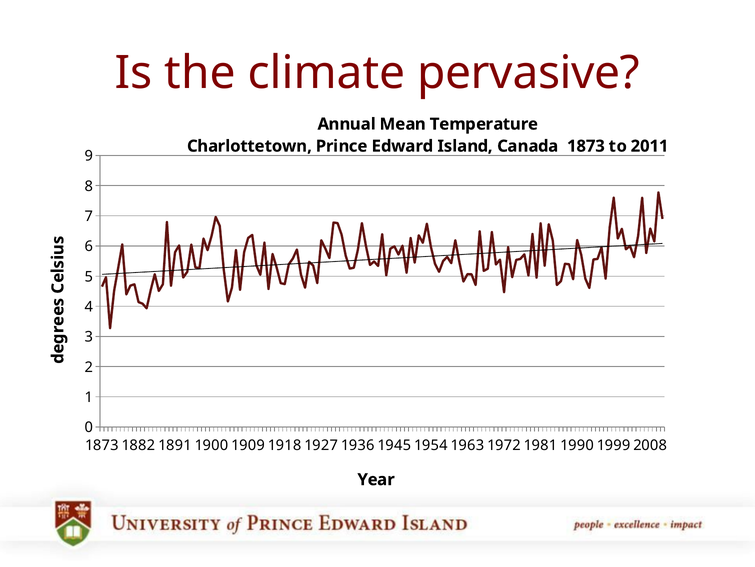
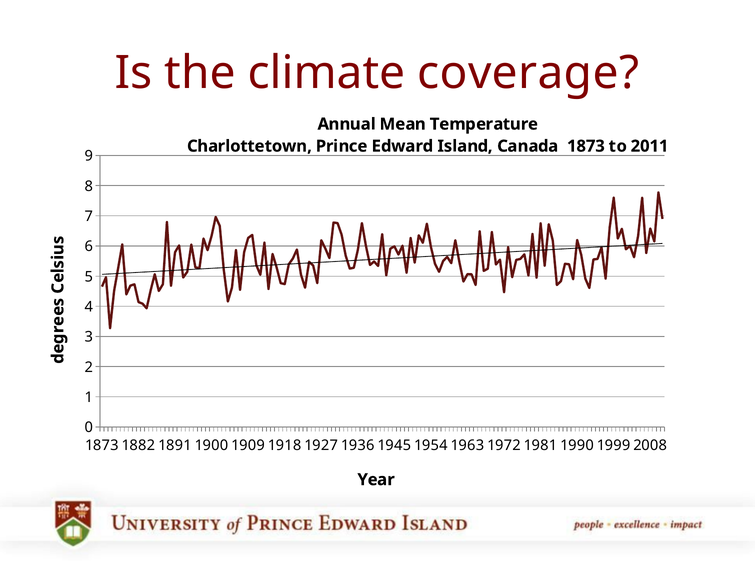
pervasive: pervasive -> coverage (528, 73)
